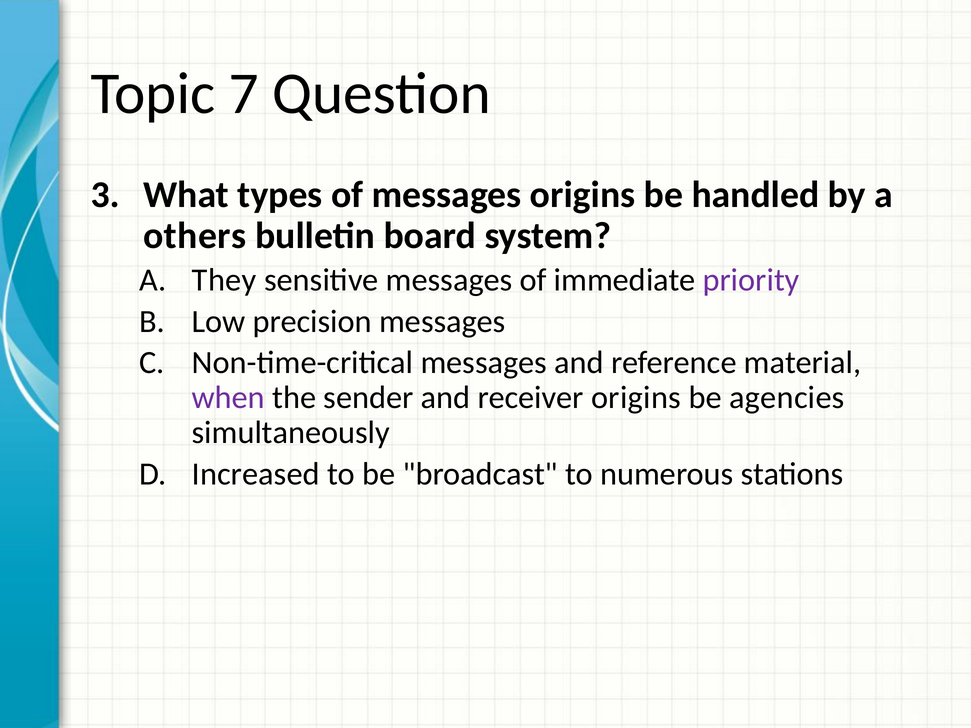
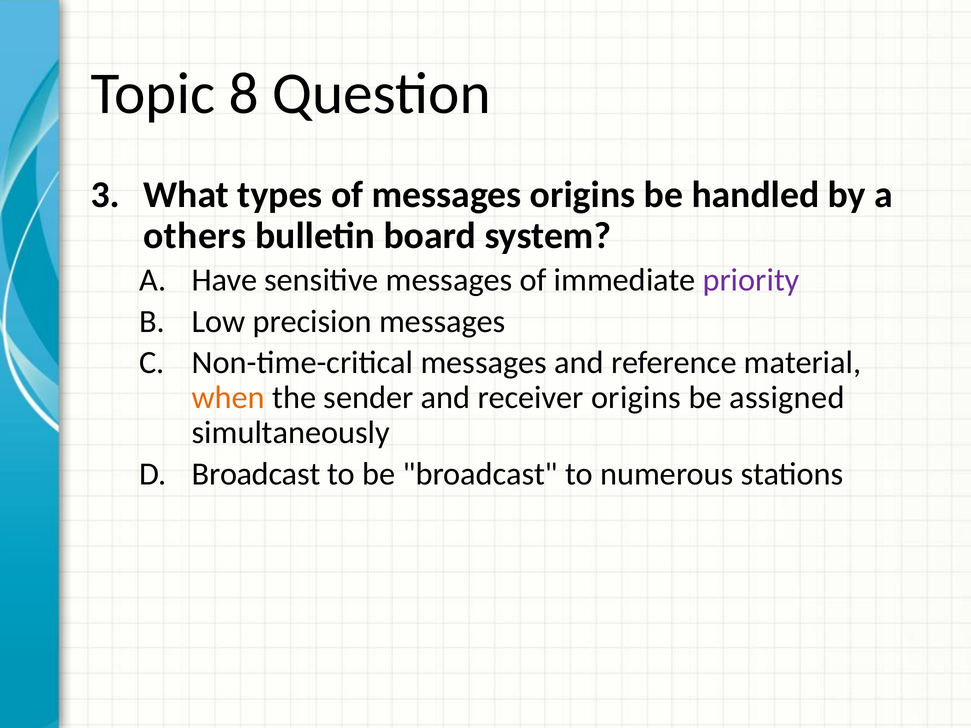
7: 7 -> 8 (244, 93)
They: They -> Have (225, 280)
when colour: purple -> orange (228, 398)
agencies: agencies -> assigned (787, 398)
Increased: Increased -> Broadcast (256, 474)
